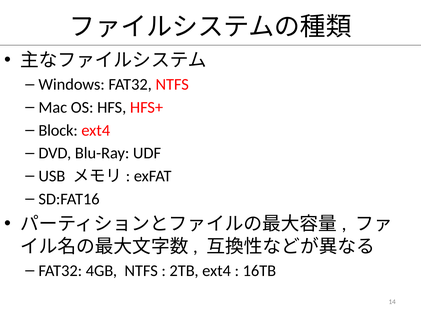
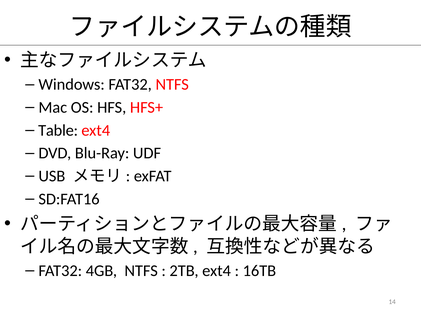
Block: Block -> Table (58, 130)
